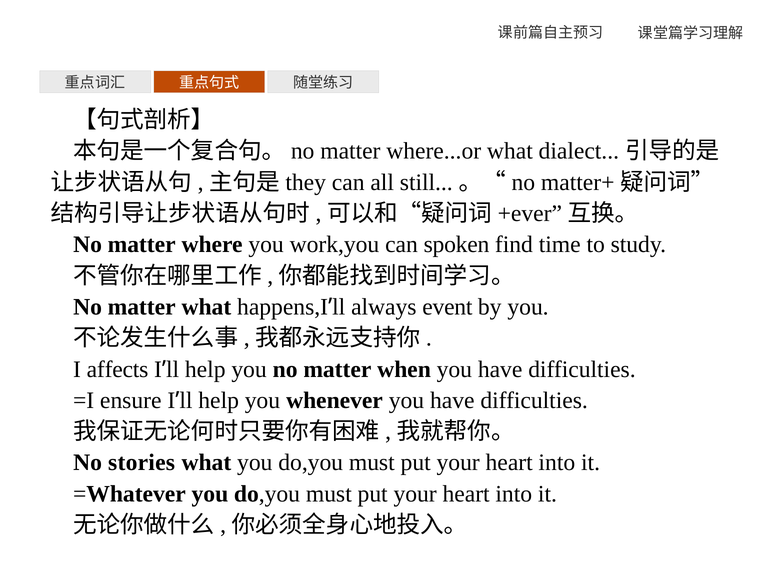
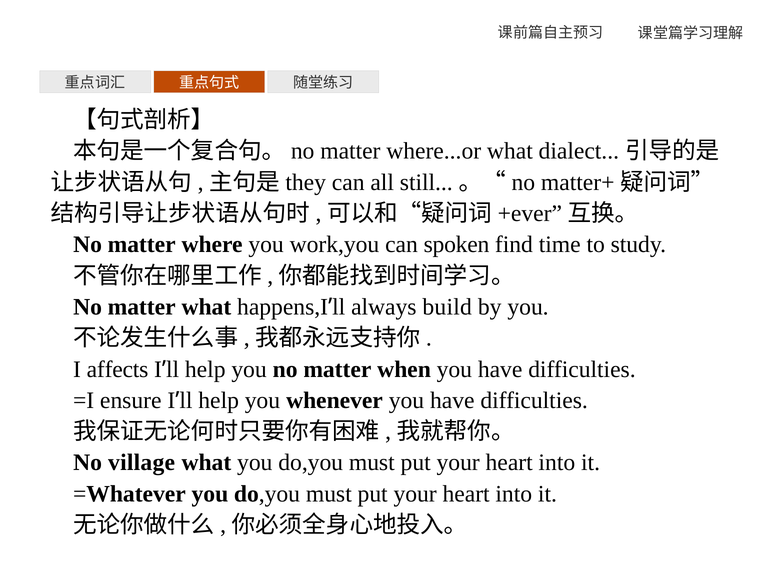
event: event -> build (447, 307)
stories: stories -> village (142, 462)
